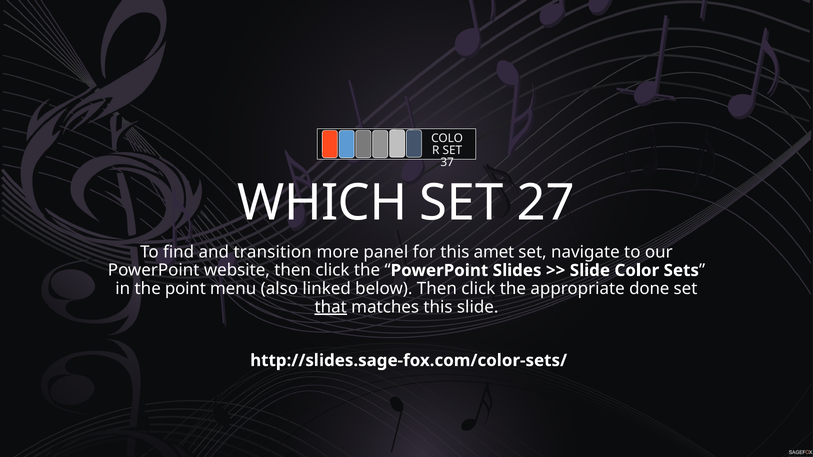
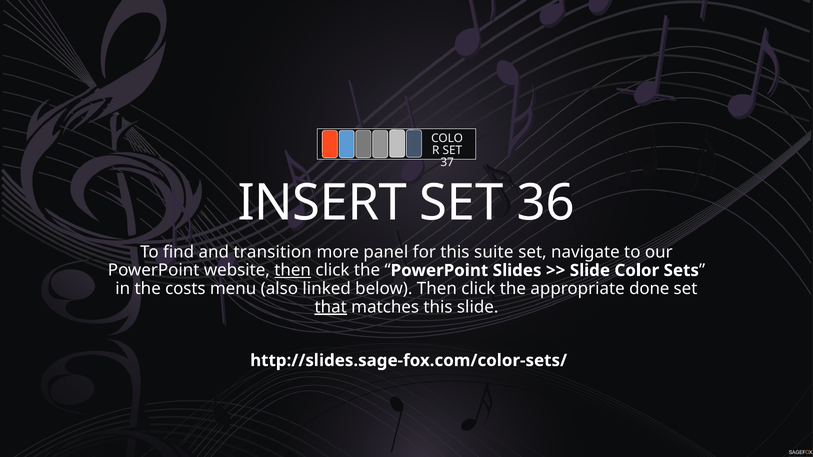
WHICH: WHICH -> INSERT (322, 203)
27: 27 -> 36 (546, 203)
amet: amet -> suite (494, 252)
then underline: none -> present (293, 271)
point: point -> costs (185, 289)
